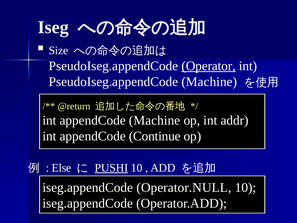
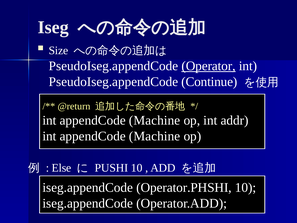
PseudoIseg.appendCode Machine: Machine -> Continue (209, 82)
Continue: Continue -> Machine (155, 136)
PUSHI underline: present -> none (111, 168)
Operator.NULL: Operator.NULL -> Operator.PHSHI (184, 187)
